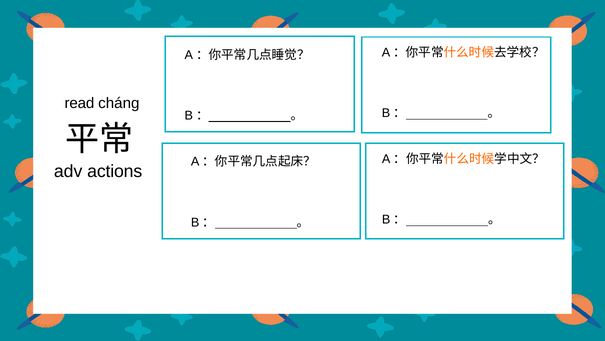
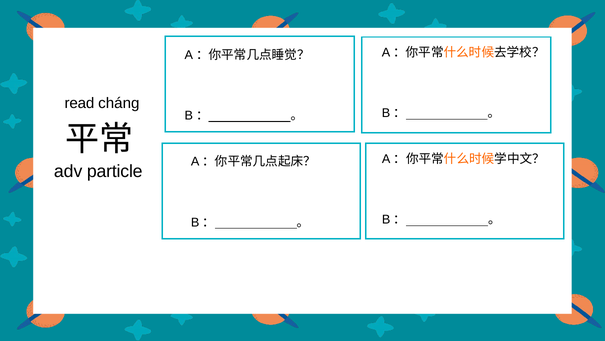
actions: actions -> particle (115, 171)
